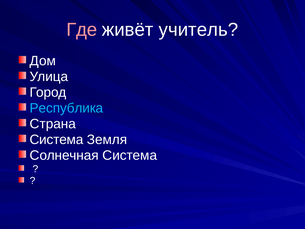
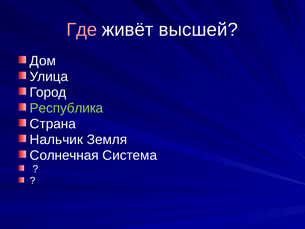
учитель: учитель -> высшей (198, 30)
Республика colour: light blue -> light green (66, 108)
Система: Система -> Нальчик (56, 139)
